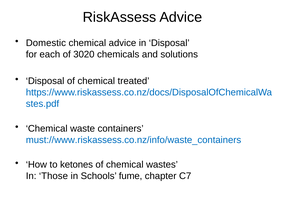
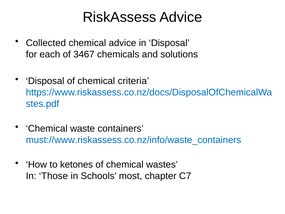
Domestic: Domestic -> Collected (46, 43)
3020: 3020 -> 3467 (84, 54)
treated: treated -> criteria (133, 81)
fume: fume -> most (131, 176)
